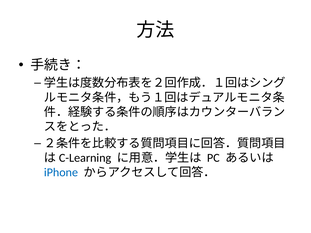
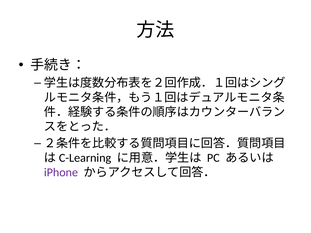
iPhone colour: blue -> purple (61, 173)
